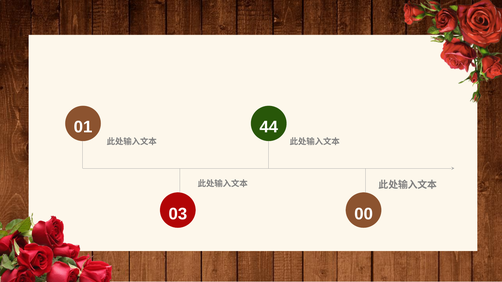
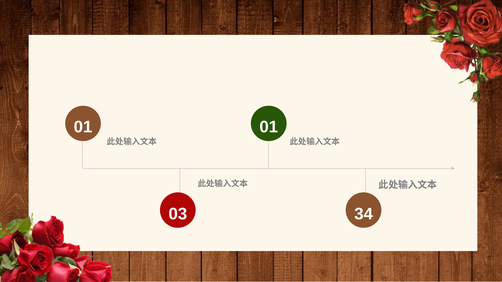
01 44: 44 -> 01 (269, 127)
00: 00 -> 34 (364, 214)
